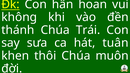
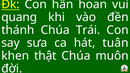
không: không -> quang (19, 17)
thôi: thôi -> thật (45, 56)
